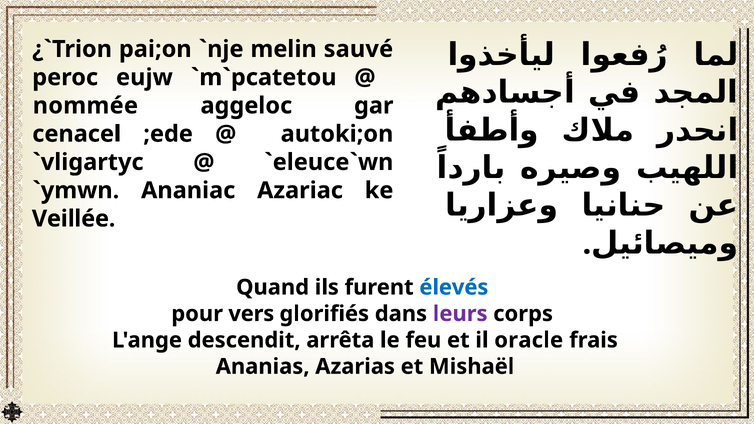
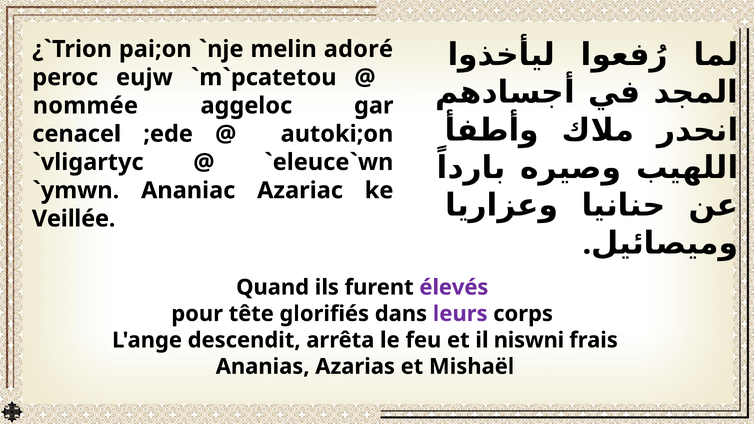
sauvé: sauvé -> adoré (358, 49)
élevés colour: blue -> purple (454, 287)
vers: vers -> tête (251, 314)
oracle: oracle -> niswni (529, 340)
